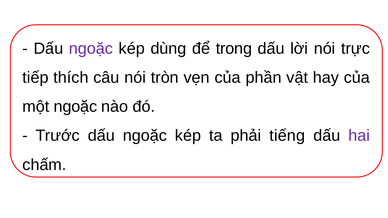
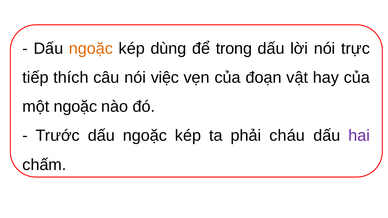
ngoặc colour: purple -> orange (91, 49)
tròn: tròn -> việc (165, 78)
phần: phần -> đoạn (264, 78)
tiếng: tiếng -> cháu (287, 136)
